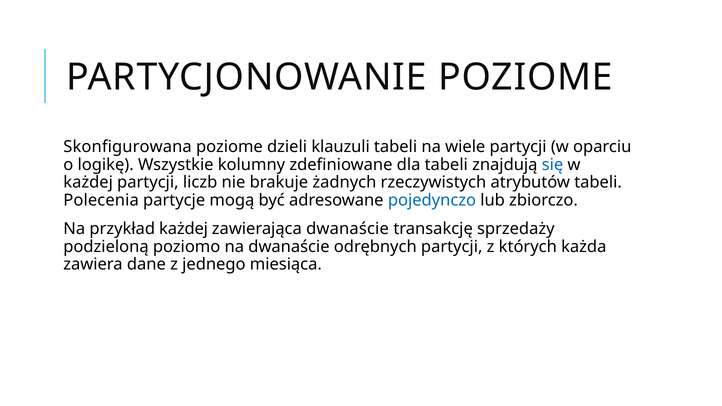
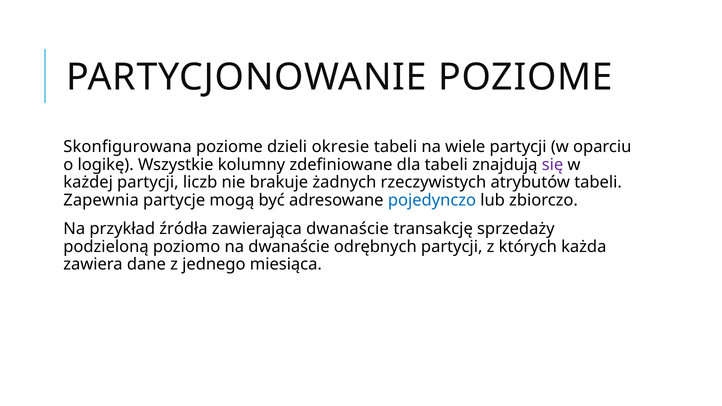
klauzuli: klauzuli -> okresie (340, 147)
się colour: blue -> purple (553, 165)
Polecenia: Polecenia -> Zapewnia (101, 200)
przykład każdej: każdej -> źródła (183, 229)
